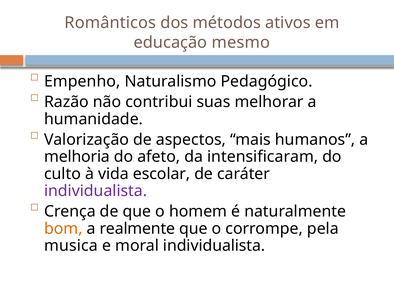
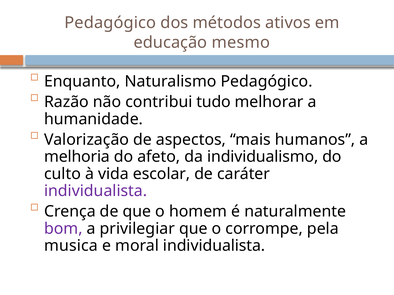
Românticos: Românticos -> Pedagógico (110, 23)
Empenho: Empenho -> Enquanto (82, 82)
suas: suas -> tudo (214, 102)
intensificaram: intensificaram -> individualismo (263, 157)
bom colour: orange -> purple (63, 229)
realmente: realmente -> privilegiar (137, 229)
